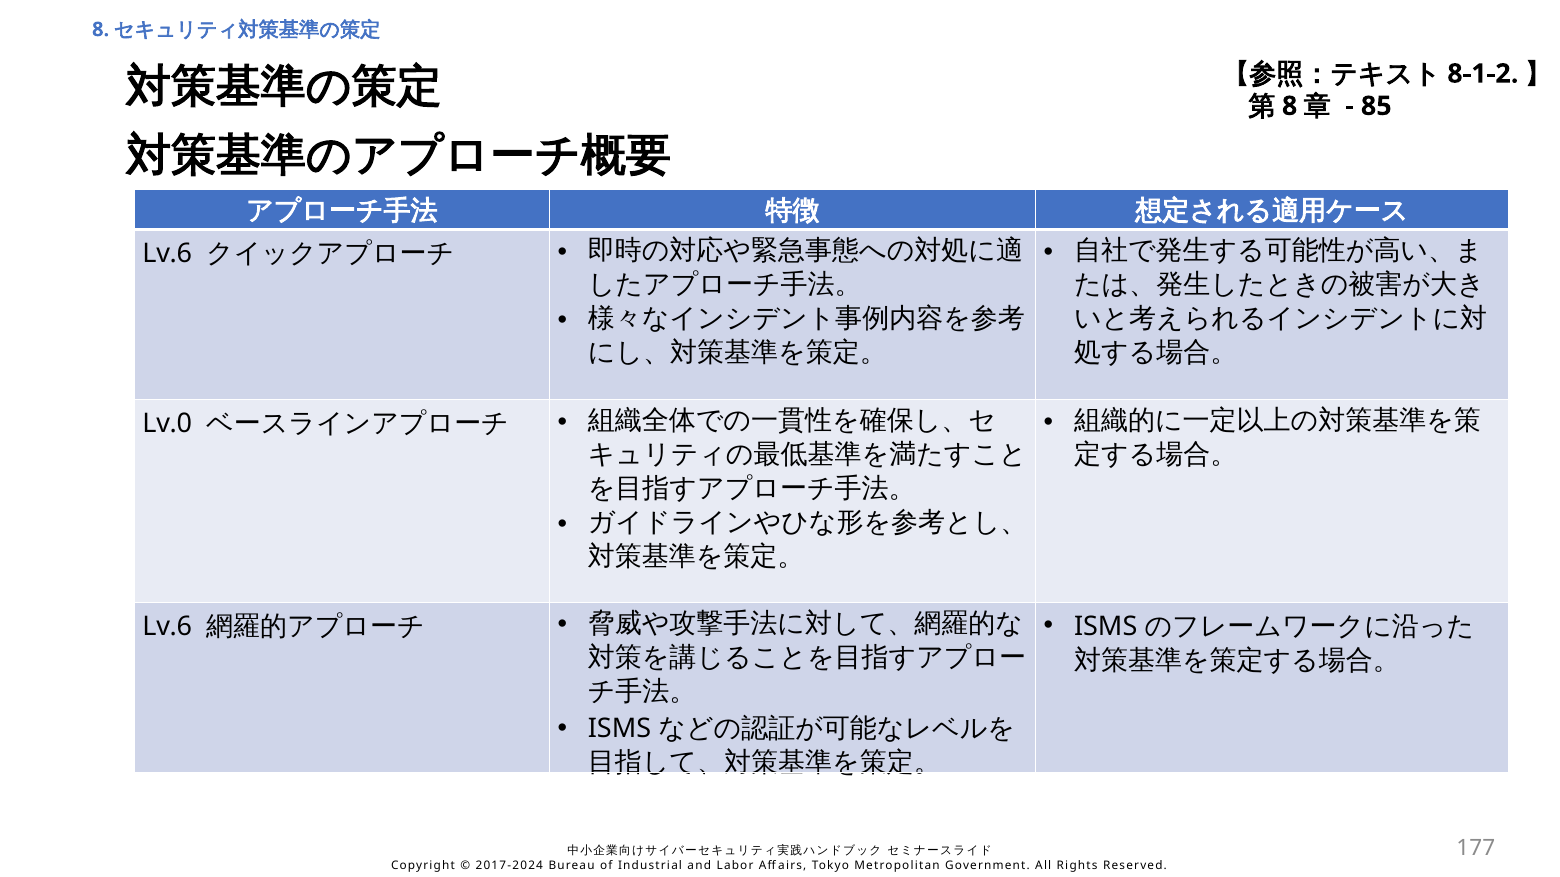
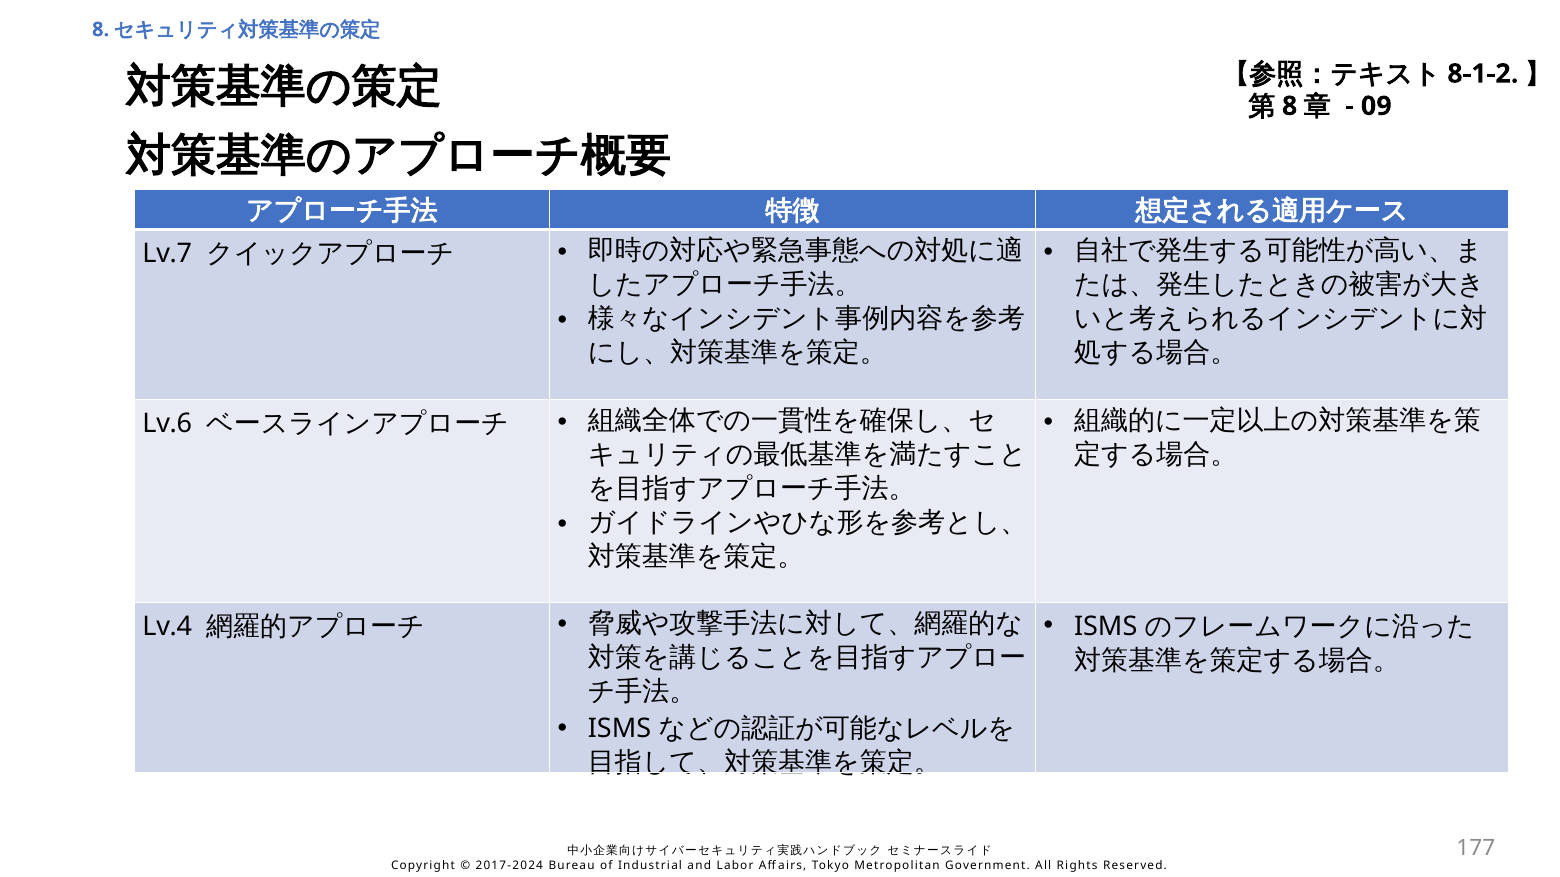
85: 85 -> 09 (1376, 106)
Lv.6: Lv.6 -> Lv.7 (167, 254)
Lv.0: Lv.0 -> Lv.6 (167, 424)
Lv.6: Lv.6 -> Lv.4 (167, 627)
